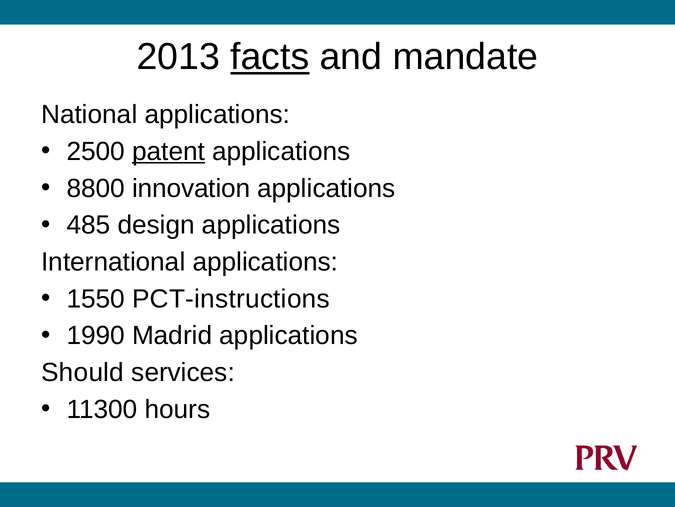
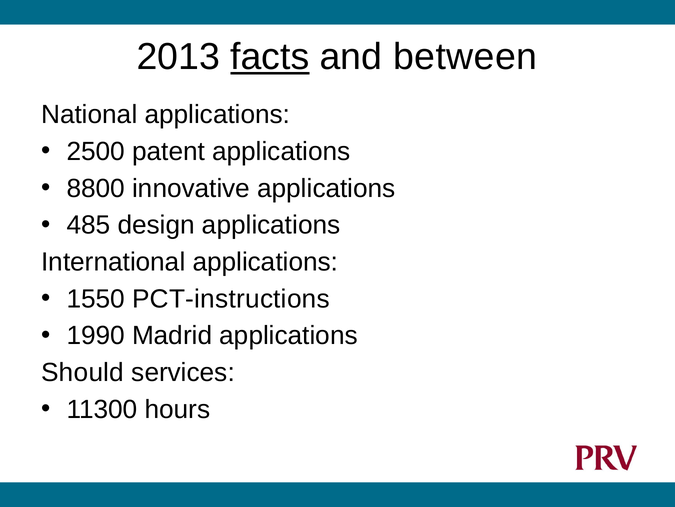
mandate: mandate -> between (465, 57)
patent underline: present -> none (169, 151)
innovation: innovation -> innovative (191, 188)
